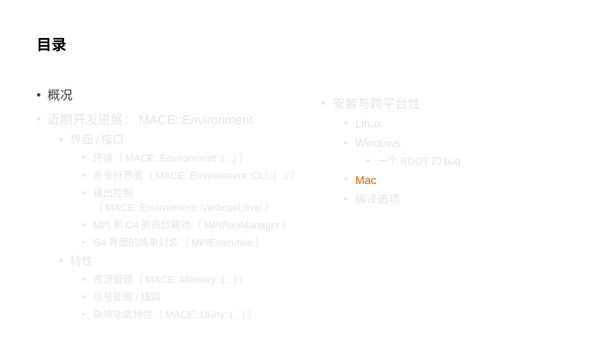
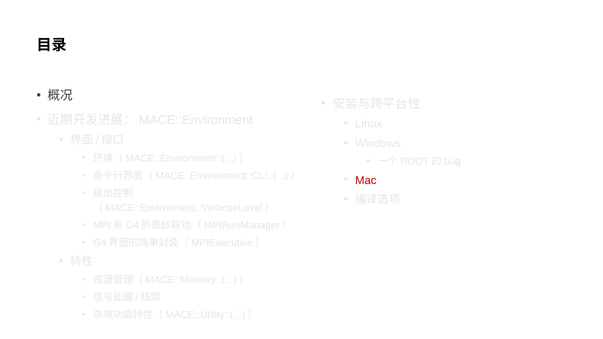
Mac colour: orange -> red (366, 180)
